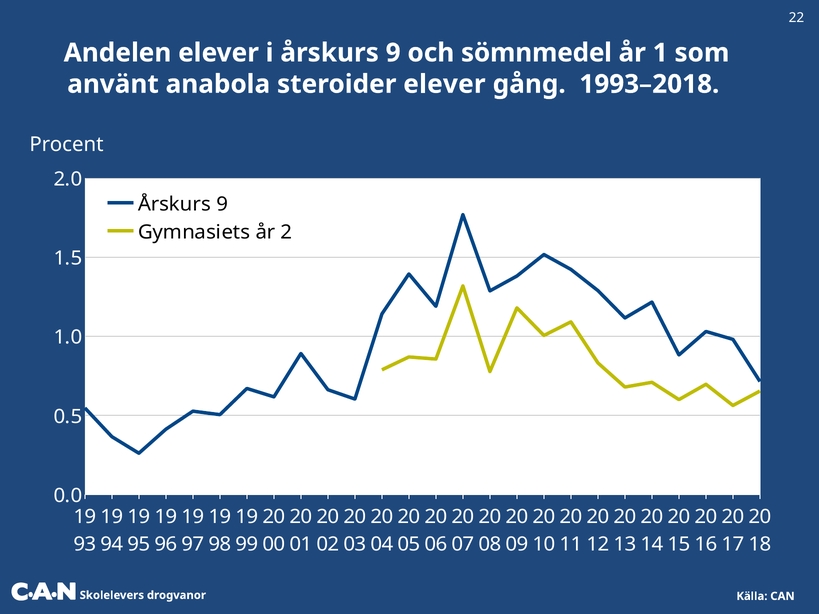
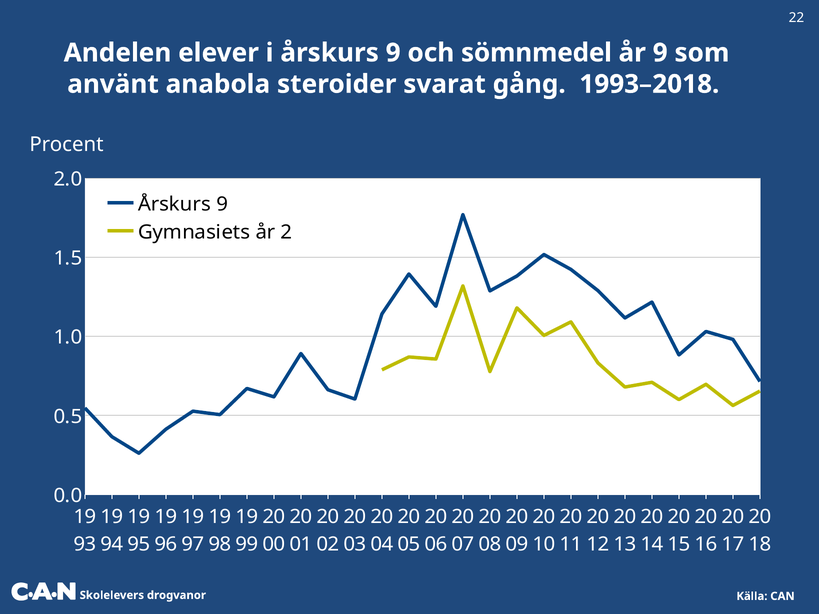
år 1: 1 -> 9 (660, 53)
steroider elever: elever -> svarat (445, 84)
